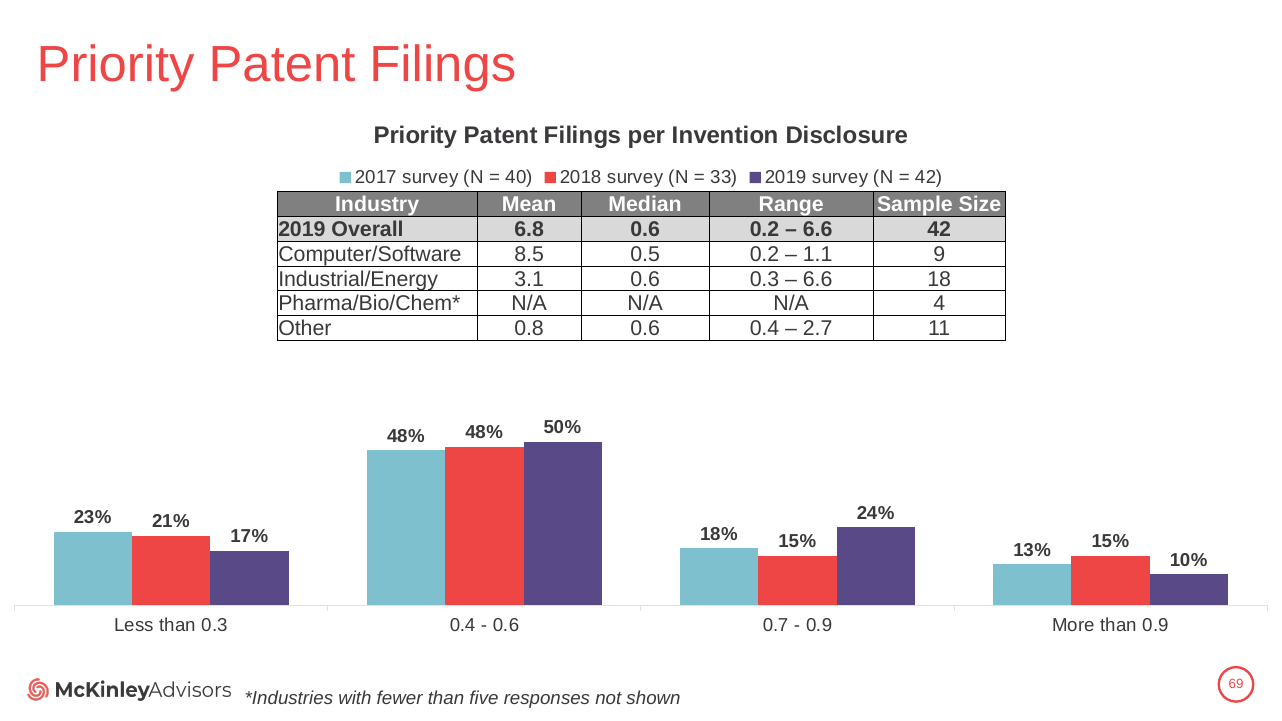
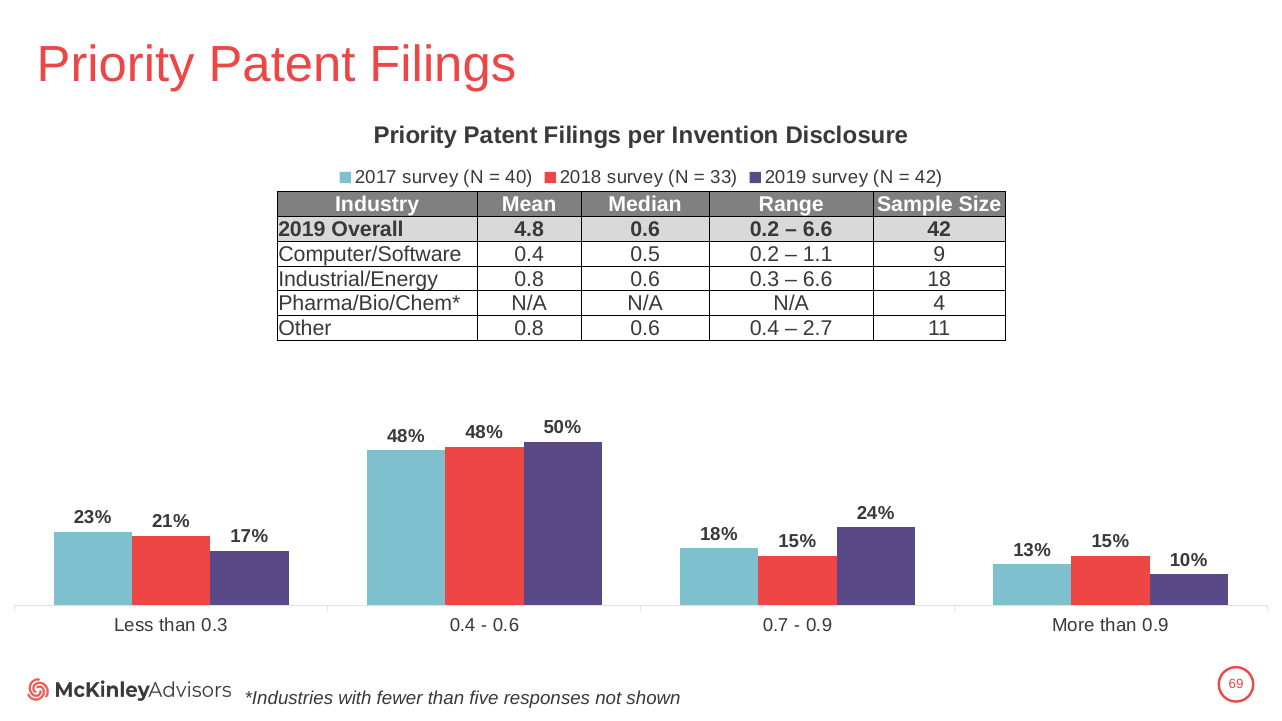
6.8: 6.8 -> 4.8 (529, 230)
Computer/Software 8.5: 8.5 -> 0.4 (529, 254)
Industrial/Energy 3.1: 3.1 -> 0.8 (529, 279)
